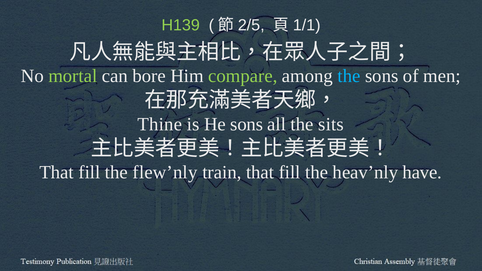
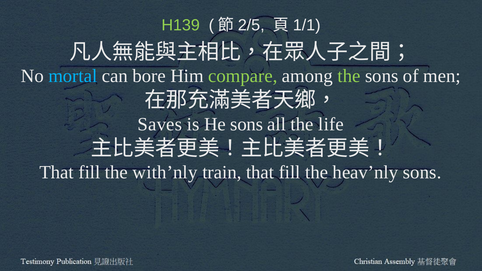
mortal colour: light green -> light blue (73, 76)
the colour: light blue -> light green (349, 76)
Thine: Thine -> Saves (160, 124)
sits: sits -> life (331, 124)
flew’nly: flew’nly -> with’nly (165, 172)
heav’nly have: have -> sons (422, 172)
